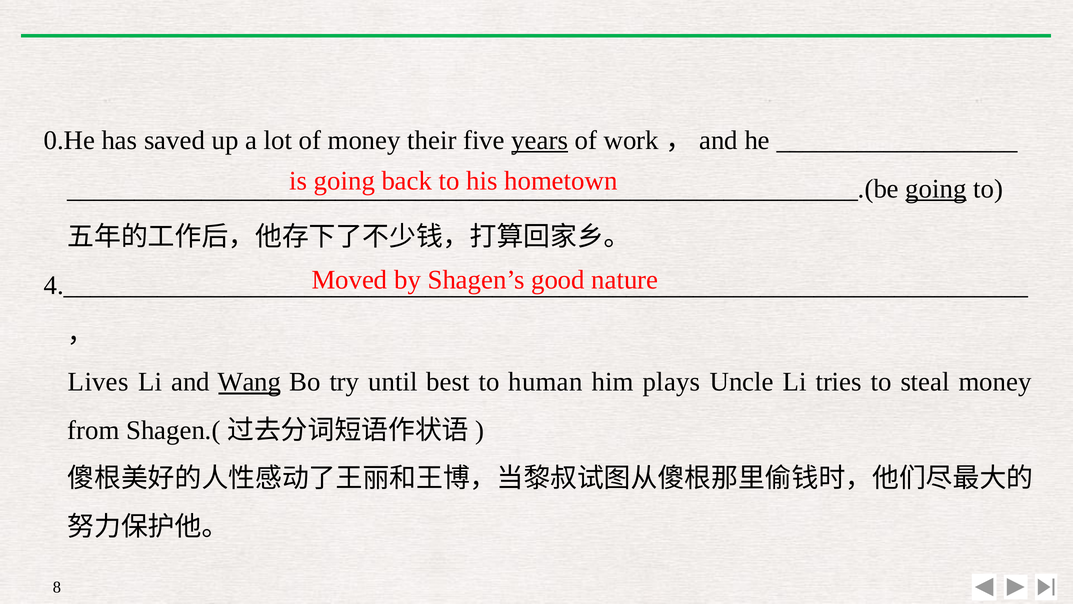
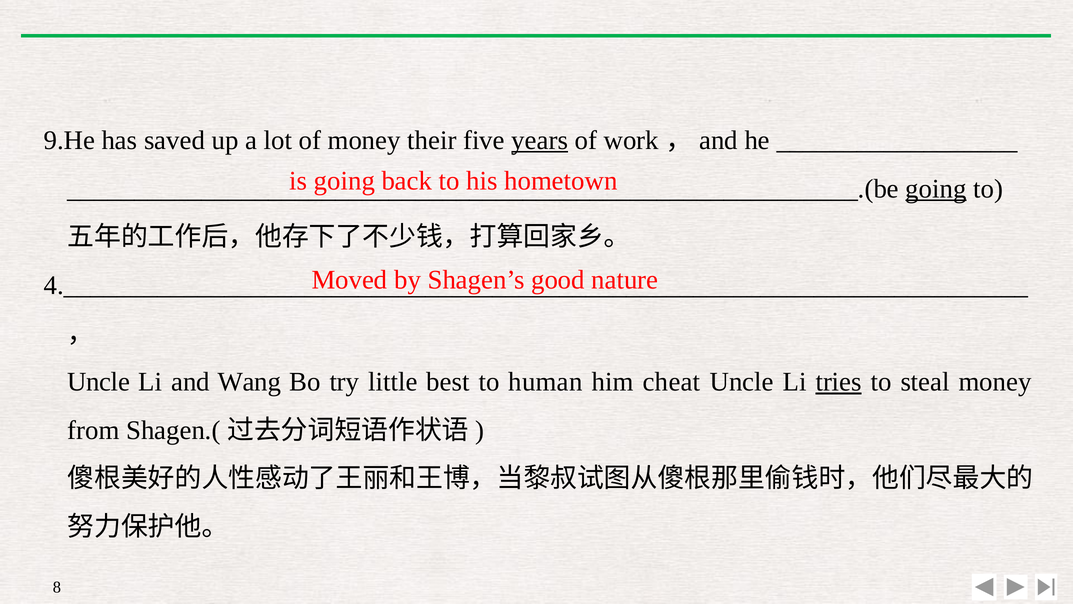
0.He: 0.He -> 9.He (69, 140)
Lives: Lives -> Uncle (98, 382)
Wang underline: present -> none (249, 382)
until: until -> little (393, 382)
plays: plays -> cheat (671, 382)
tries underline: none -> present (839, 382)
